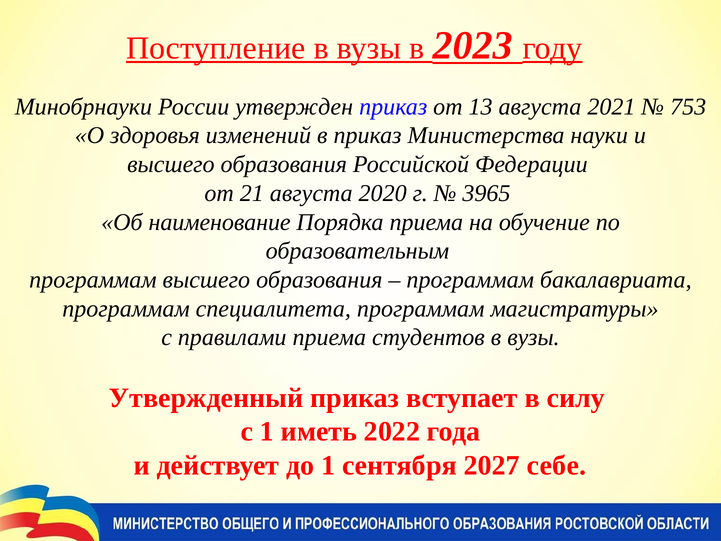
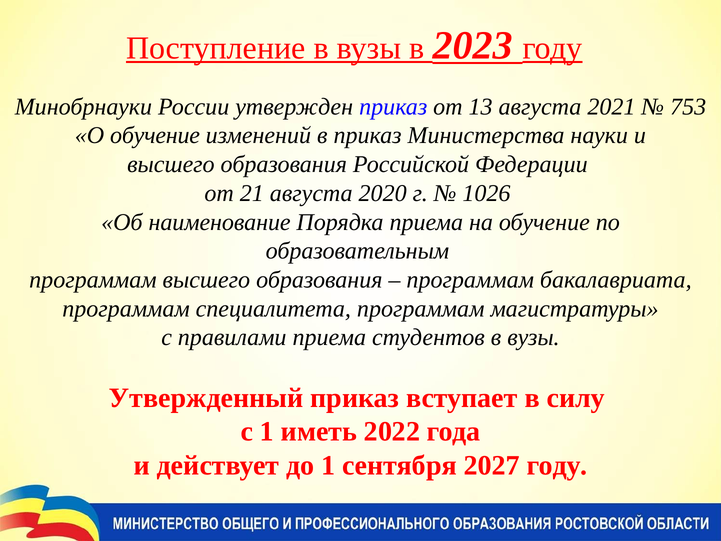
О здоровья: здоровья -> обучение (155, 135)
3965: 3965 -> 1026 (486, 193)
2027 себе: себе -> году (557, 465)
